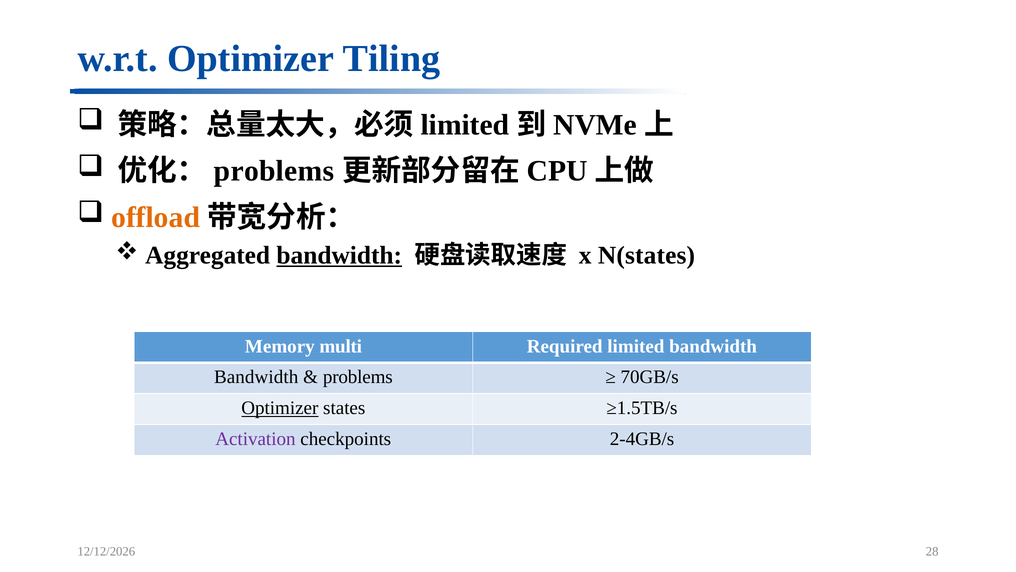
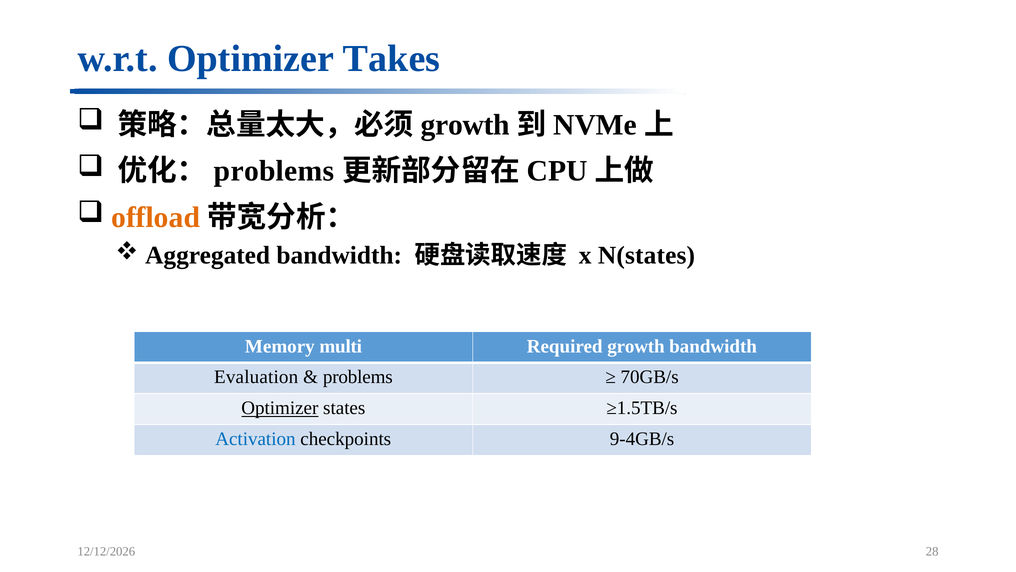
Tiling: Tiling -> Takes (392, 59)
limited: limited -> growth (465, 125)
bandwidth underline: present -> none (339, 255)
Required limited: limited -> growth (636, 346)
Bandwidth: Bandwidth -> Evaluation (256, 377)
Activation colour: purple -> blue (255, 439)
2-4GB/s: 2-4GB/s -> 9-4GB/s (642, 439)
